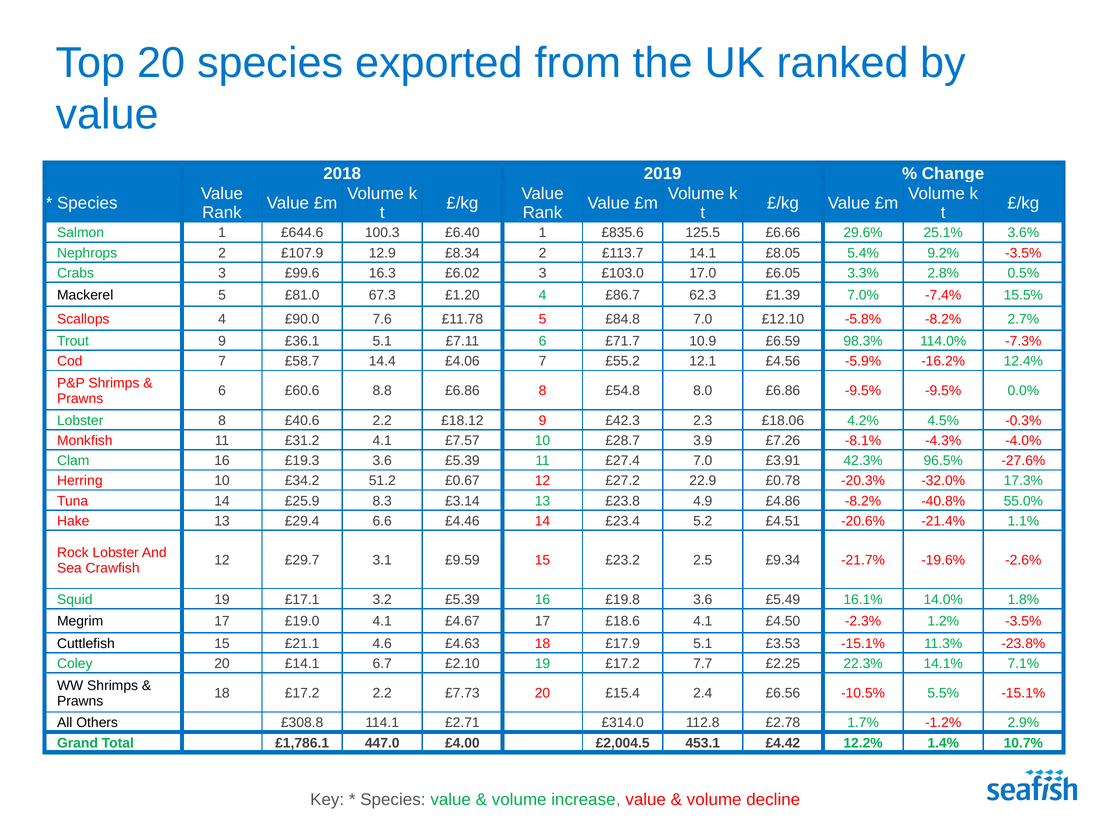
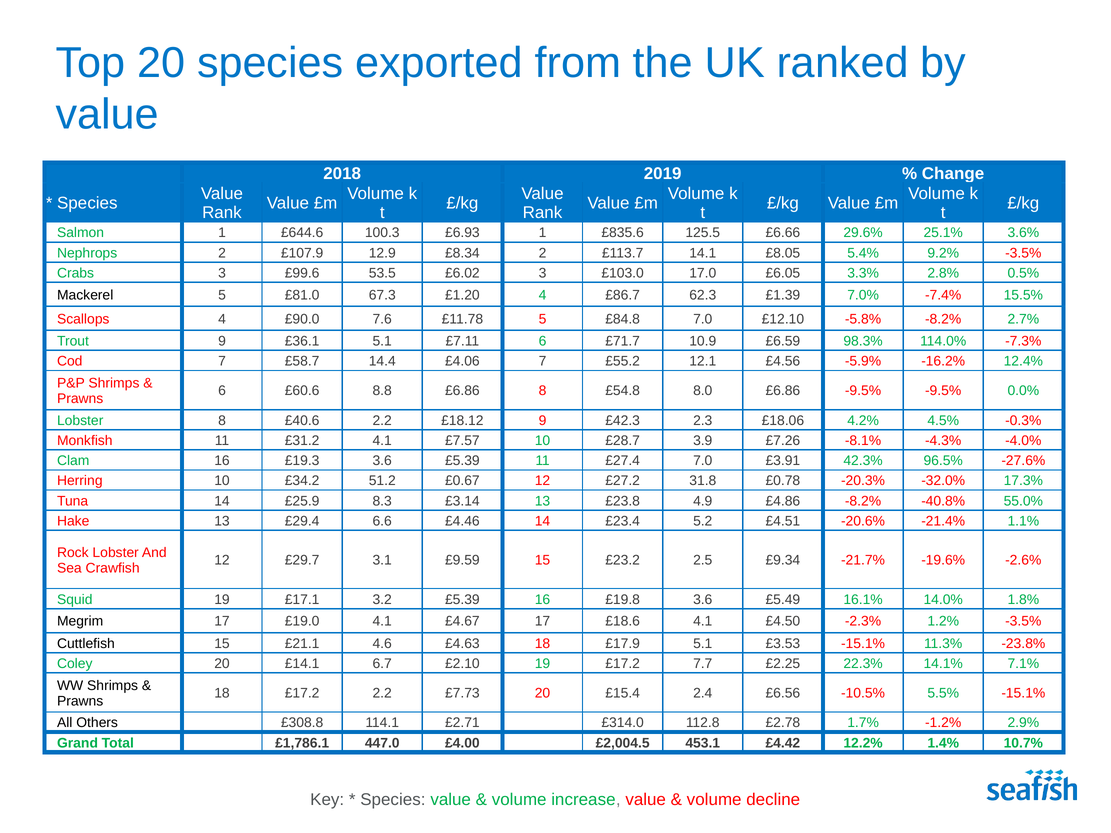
£6.40: £6.40 -> £6.93 (462, 233)
16.3: 16.3 -> 53.5 (382, 273)
22.9: 22.9 -> 31.8 (703, 481)
